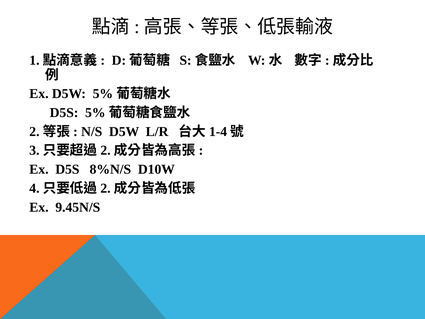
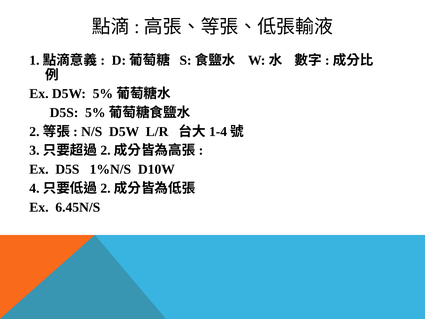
8%N/S: 8%N/S -> 1%N/S (110, 169)
9.45N/S: 9.45N/S -> 6.45N/S (78, 207)
